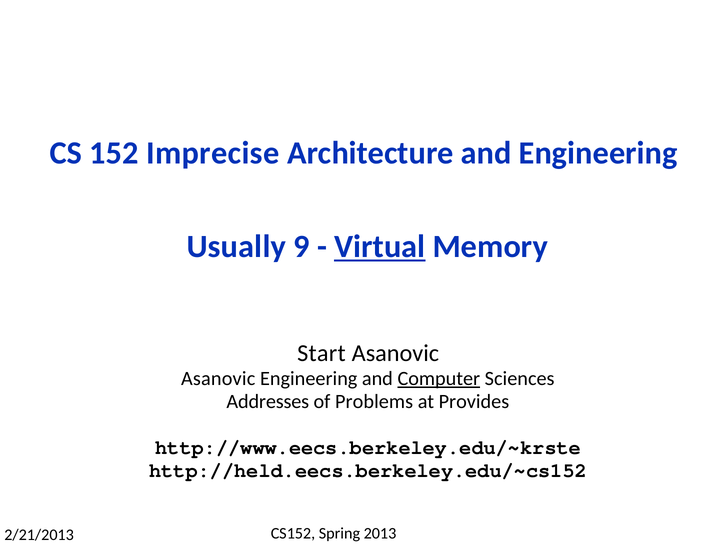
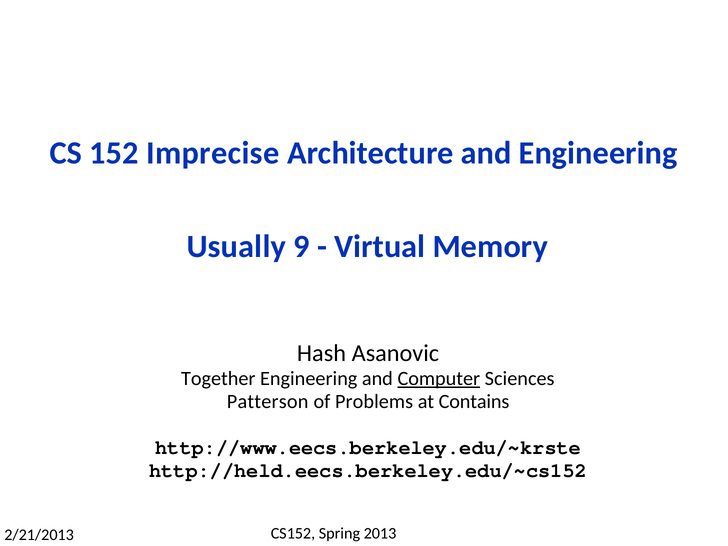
Virtual underline: present -> none (380, 246)
Start: Start -> Hash (321, 353)
Asanovic: Asanovic -> Together (218, 379)
Addresses: Addresses -> Patterson (268, 402)
Provides: Provides -> Contains (474, 402)
